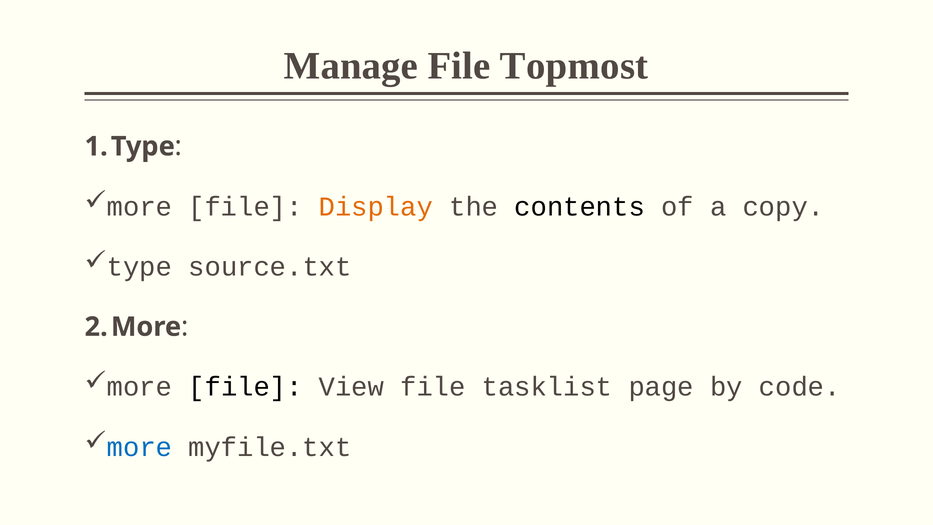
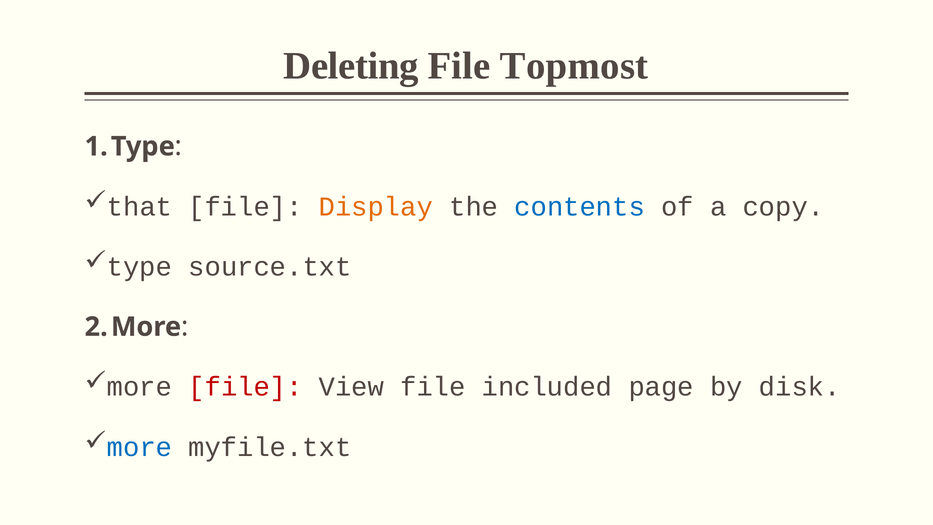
Manage: Manage -> Deleting (351, 66)
more: more -> that (140, 207)
contents colour: black -> blue (580, 207)
file colour: black -> red (245, 387)
tasklist: tasklist -> included (547, 387)
code: code -> disk (800, 387)
